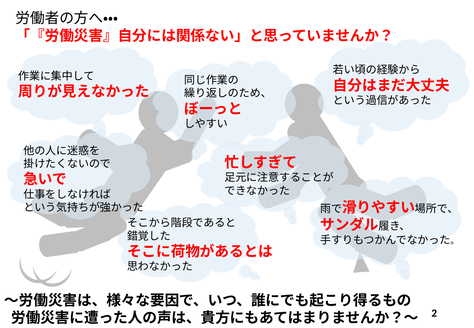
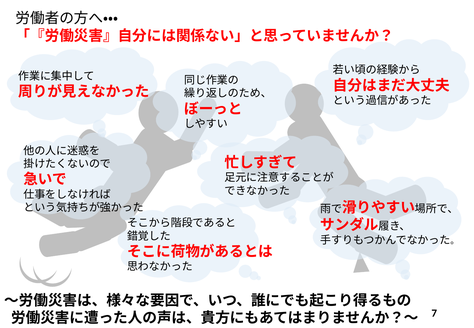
2: 2 -> 7 (434, 314)
